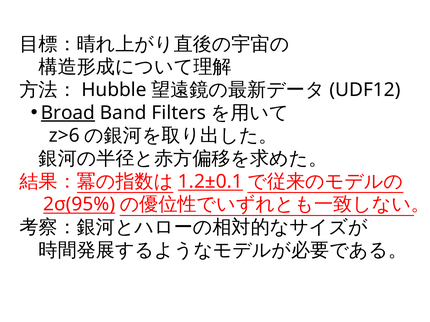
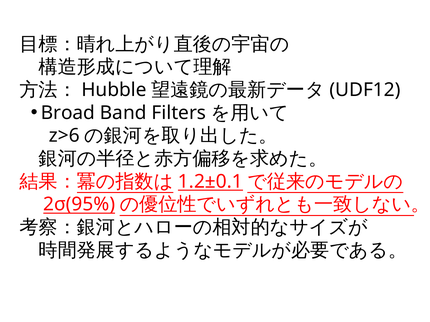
Broad underline: present -> none (68, 113)
